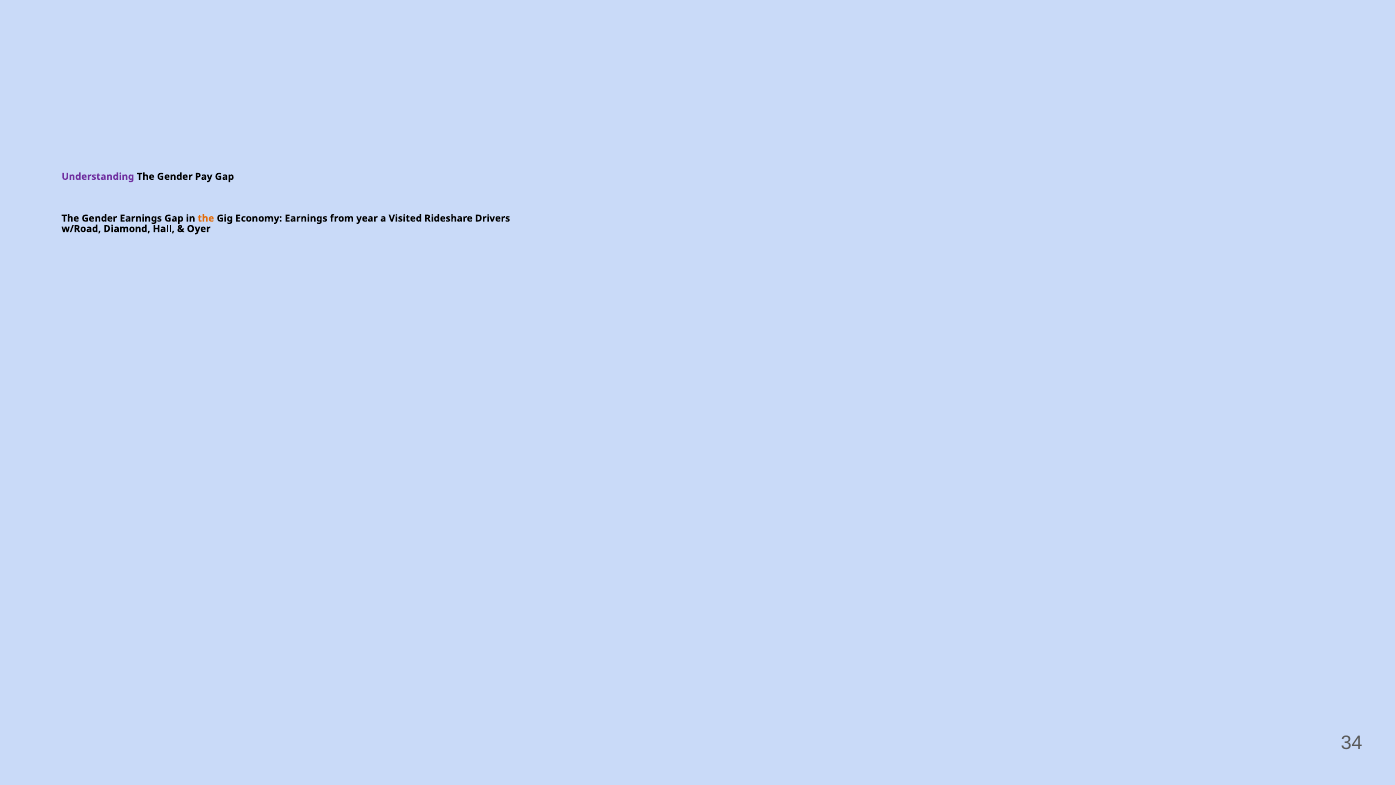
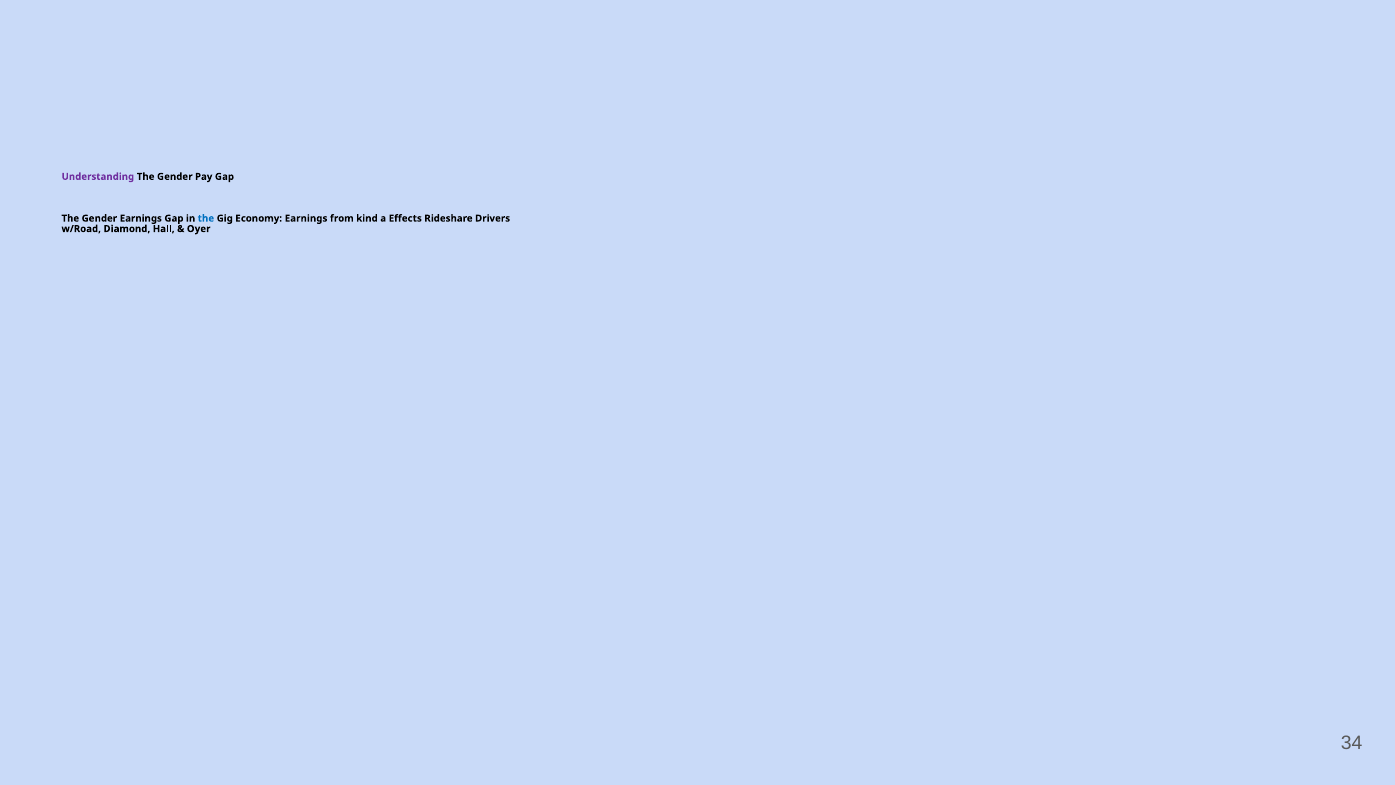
the colour: orange -> blue (206, 218)
year: year -> kind (367, 218)
Visited: Visited -> Effects (405, 218)
